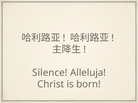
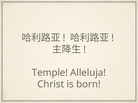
Silence: Silence -> Temple (50, 73)
